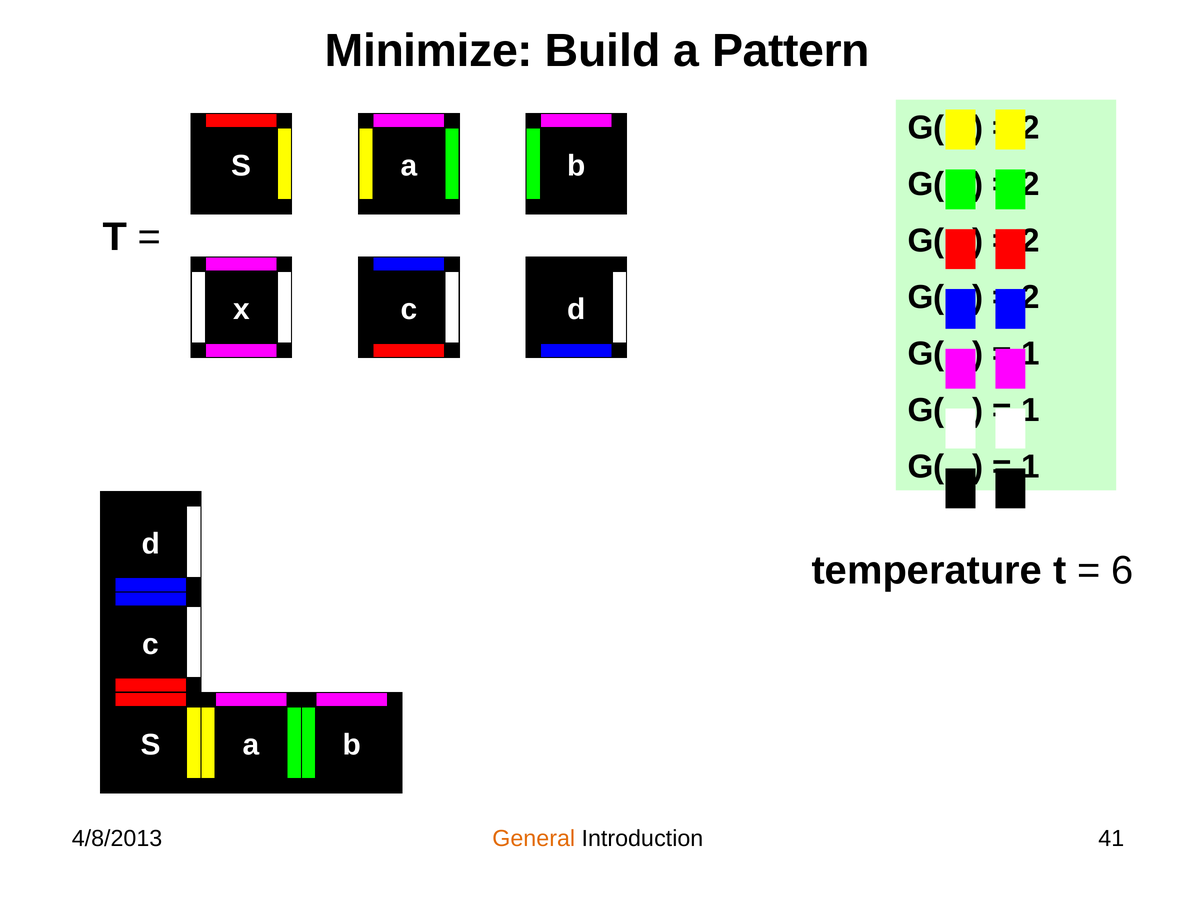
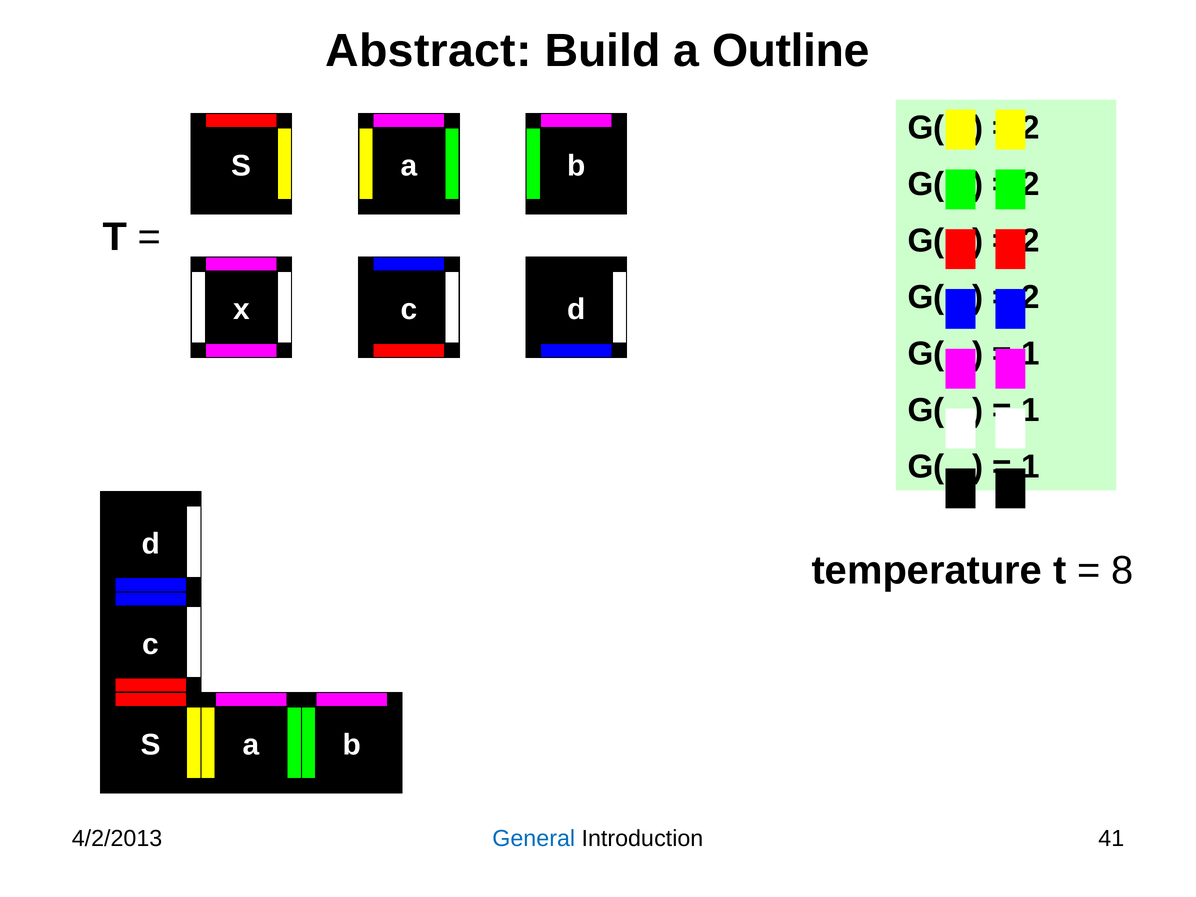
Minimize: Minimize -> Abstract (429, 51)
Pattern: Pattern -> Outline (791, 51)
6: 6 -> 8 (1122, 571)
4/8/2013: 4/8/2013 -> 4/2/2013 (117, 838)
General colour: orange -> blue (534, 838)
